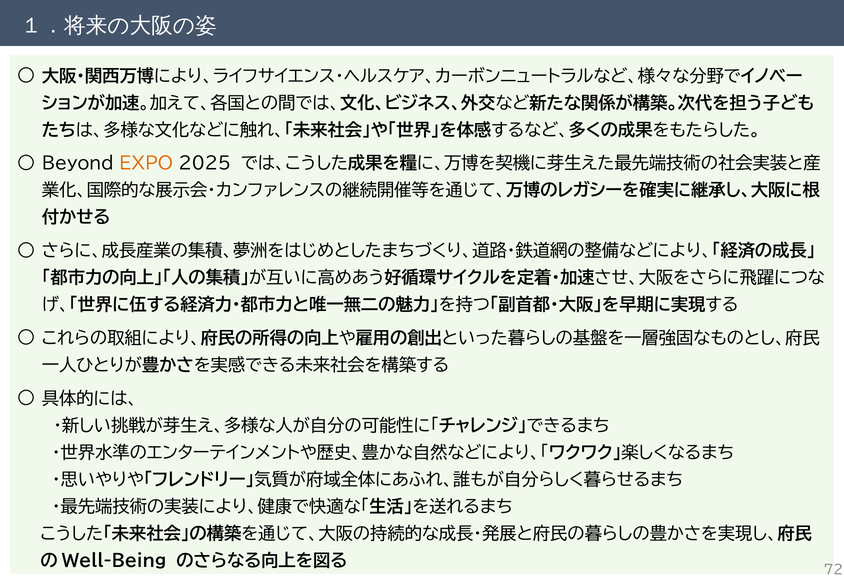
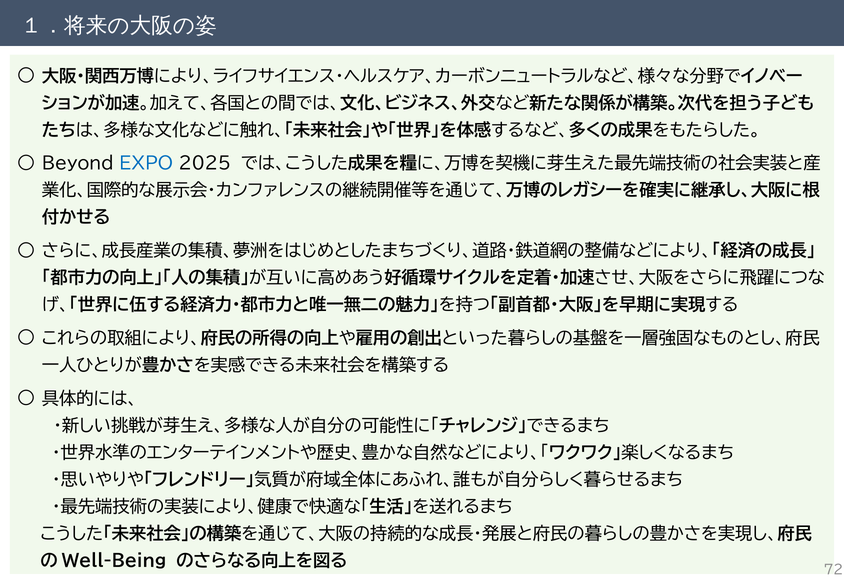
EXPO colour: orange -> blue (146, 164)
